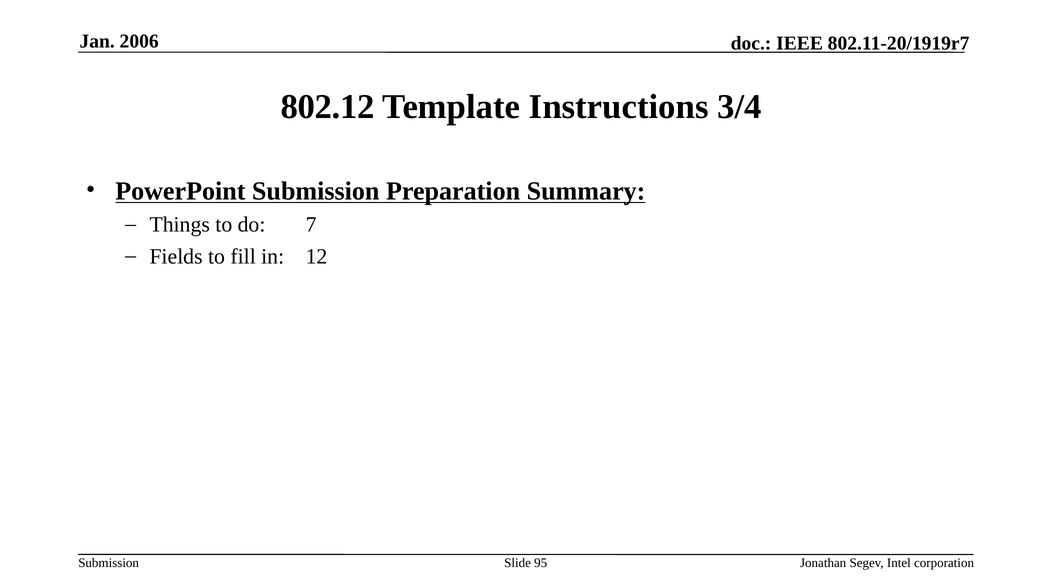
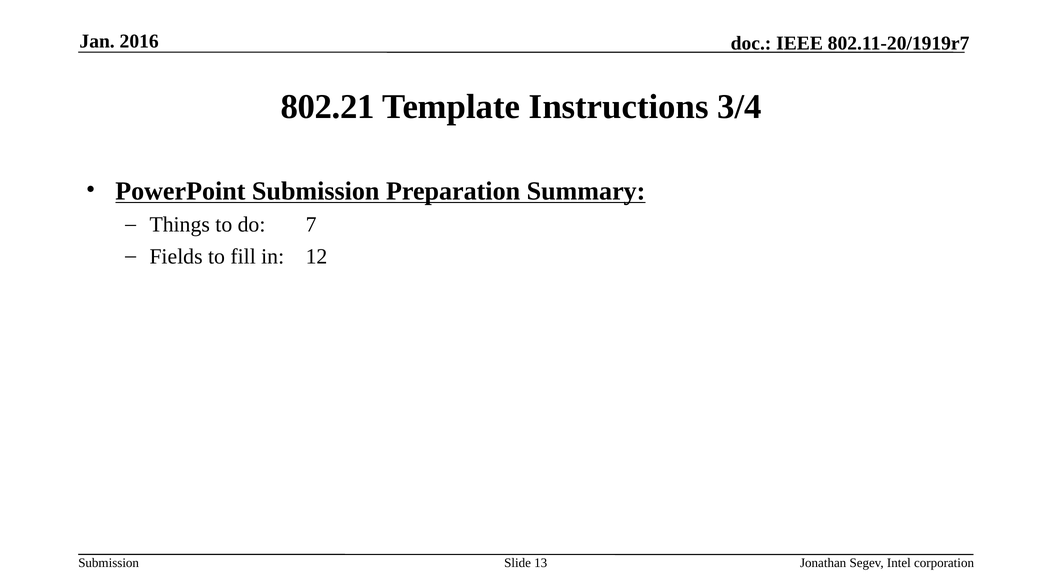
2006: 2006 -> 2016 (139, 41)
802.12: 802.12 -> 802.21 (328, 107)
95: 95 -> 13 (541, 563)
